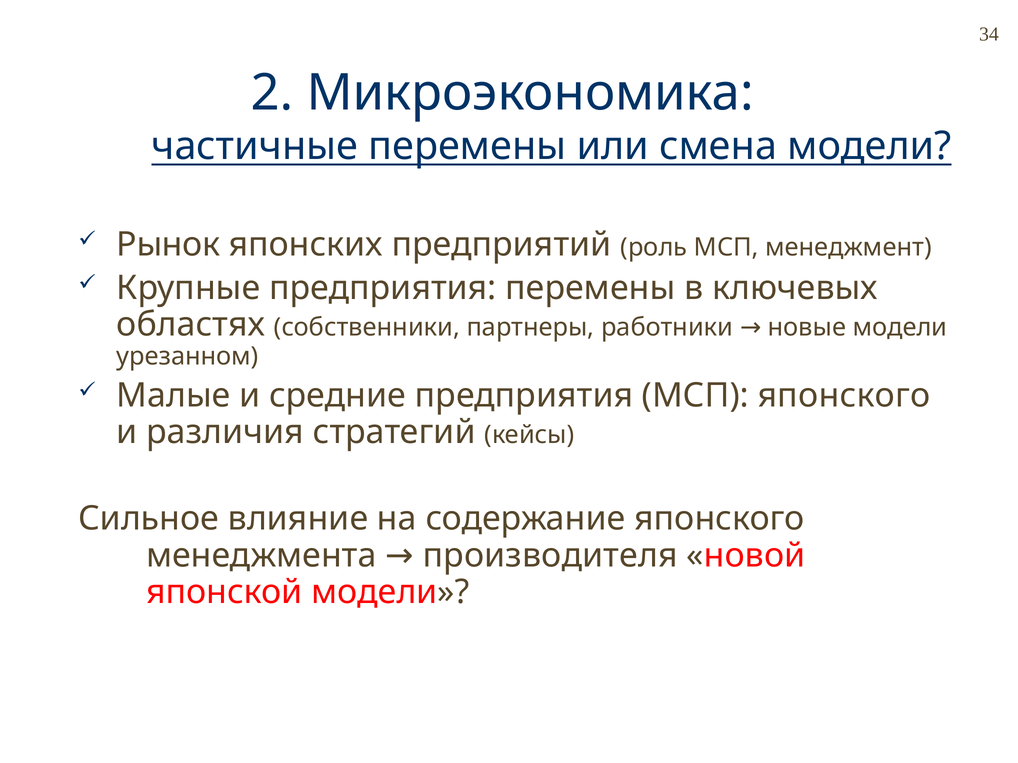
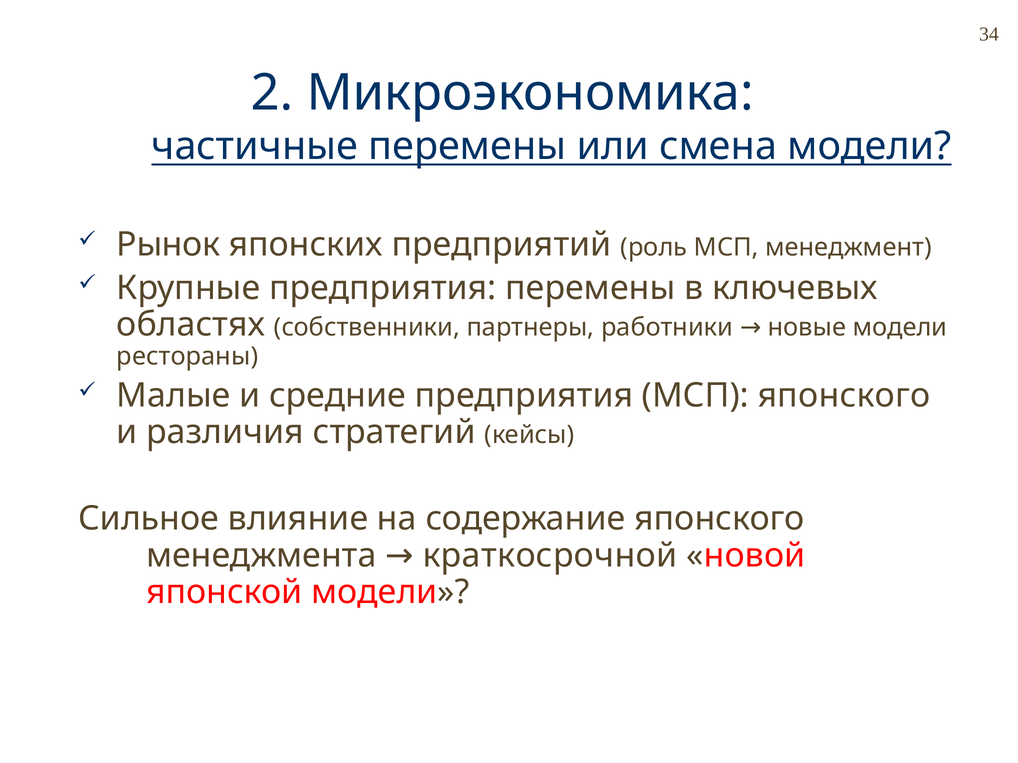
урезанном: урезанном -> рестораны (187, 357)
производителя: производителя -> краткосрочной (550, 556)
